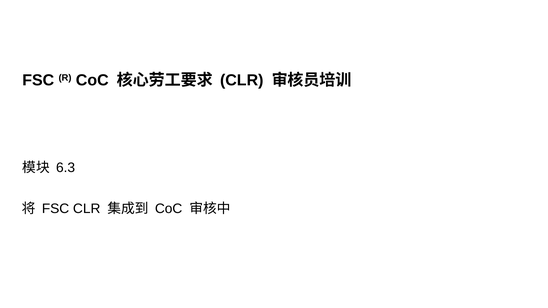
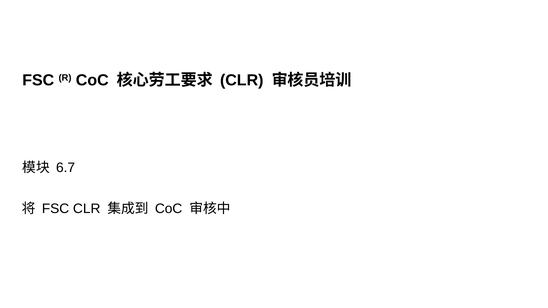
6.3: 6.3 -> 6.7 (66, 168)
